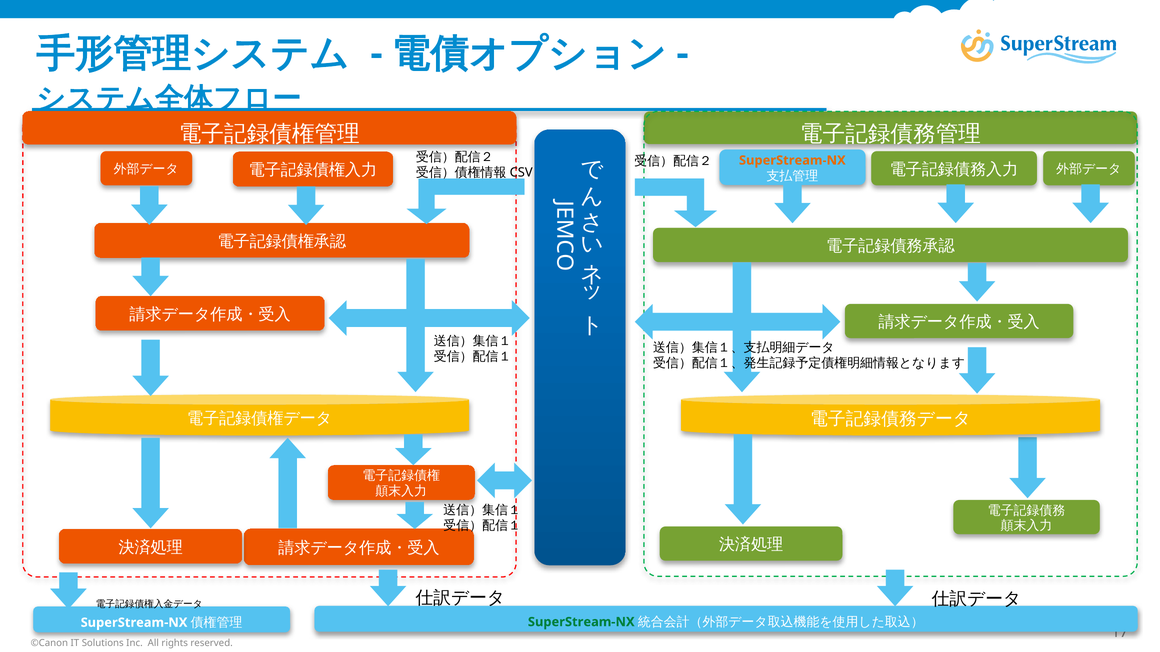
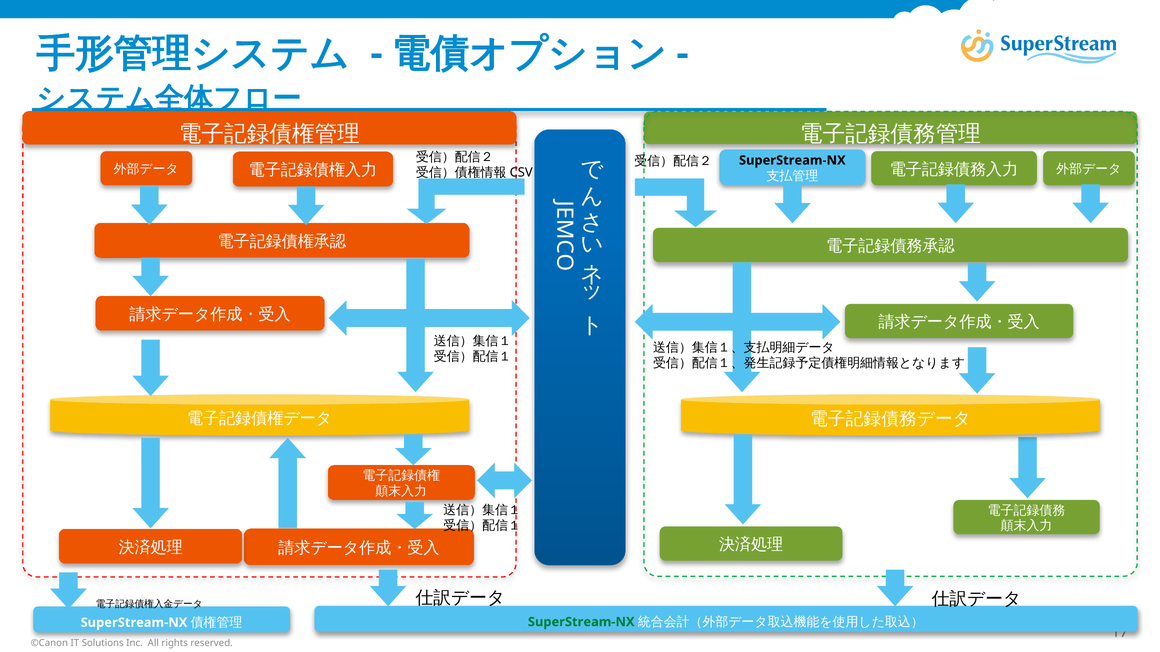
SuperStream-NX colour: orange -> black (792, 160)
